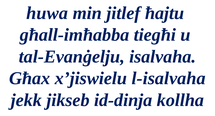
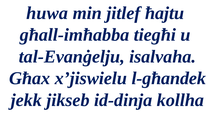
l-isalvaha: l-isalvaha -> l-għandek (169, 78)
